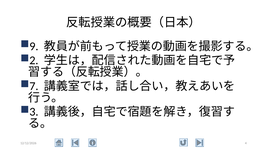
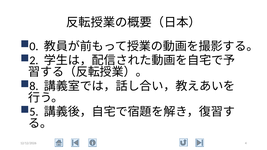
9: 9 -> 0 (34, 46)
7: 7 -> 8 (34, 86)
3: 3 -> 5 (34, 112)
